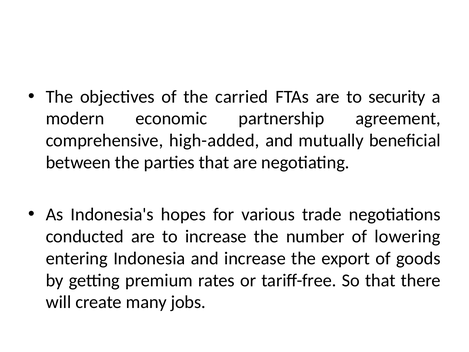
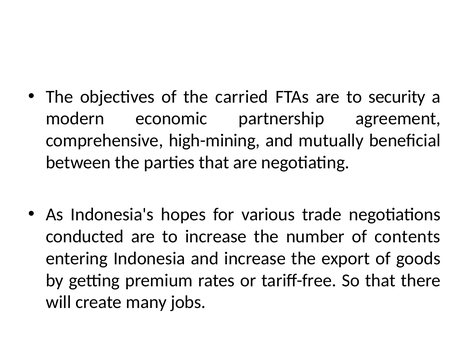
high-added: high-added -> high-mining (214, 140)
lowering: lowering -> contents (407, 236)
